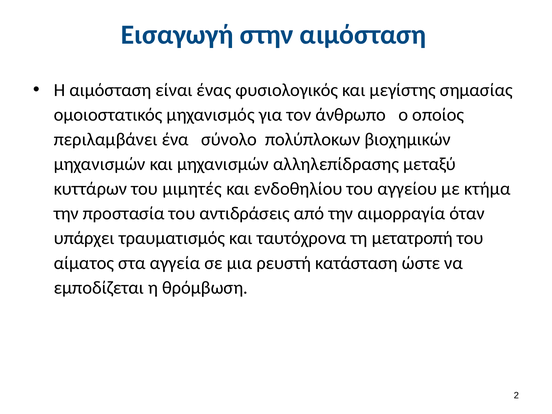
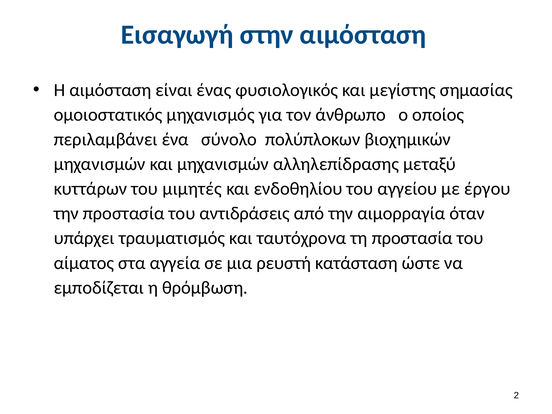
κτήμα: κτήμα -> έργου (487, 189)
τη μετατροπή: μετατροπή -> προστασία (412, 238)
